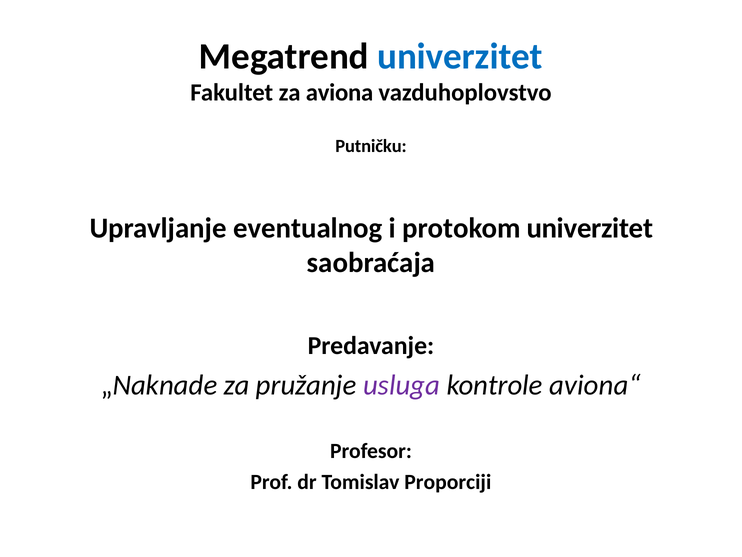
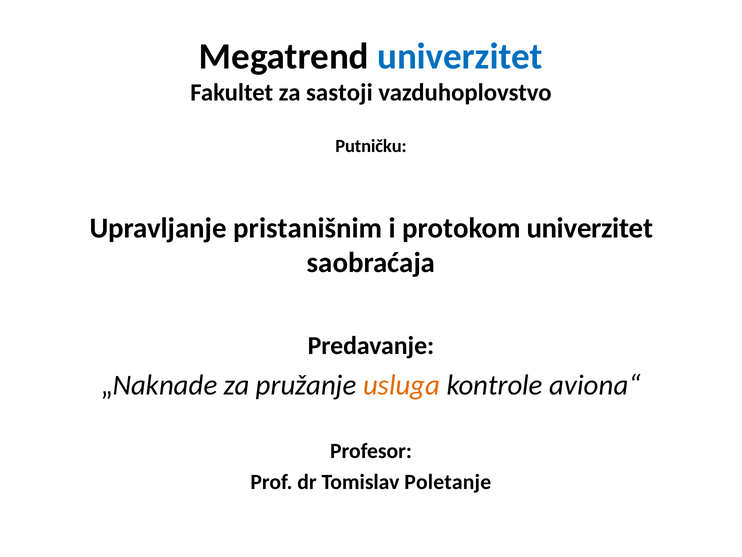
aviona: aviona -> sastoji (339, 93)
eventualnog: eventualnog -> pristanišnim (308, 228)
usluga colour: purple -> orange (402, 385)
Proporciji: Proporciji -> Poletanje (448, 482)
